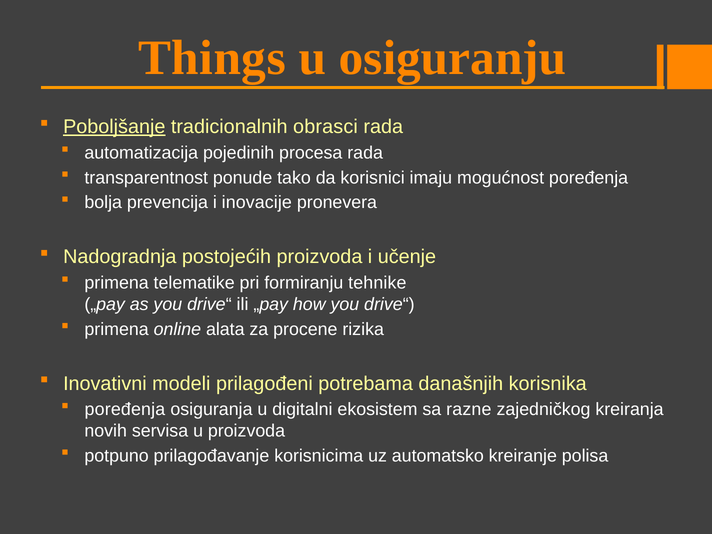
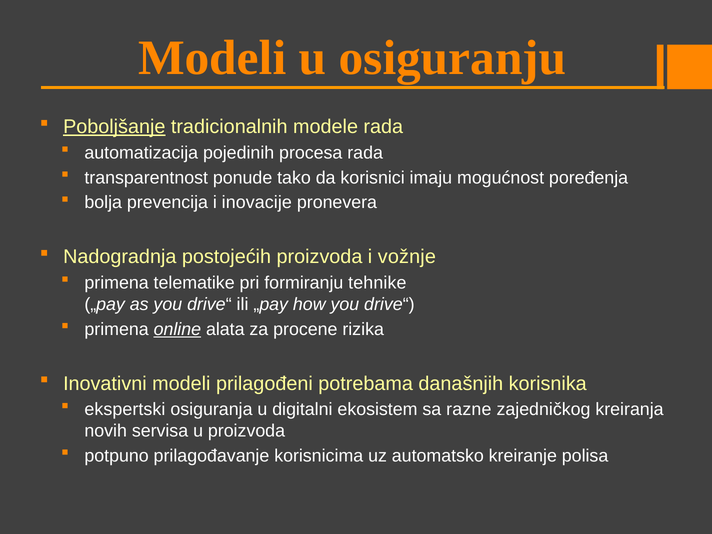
Things: Things -> Modeli (212, 58)
obrasci: obrasci -> modele (326, 127)
učenje: učenje -> vožnje (407, 257)
online underline: none -> present (177, 329)
poređenja: poređenja -> ekspertski (125, 410)
